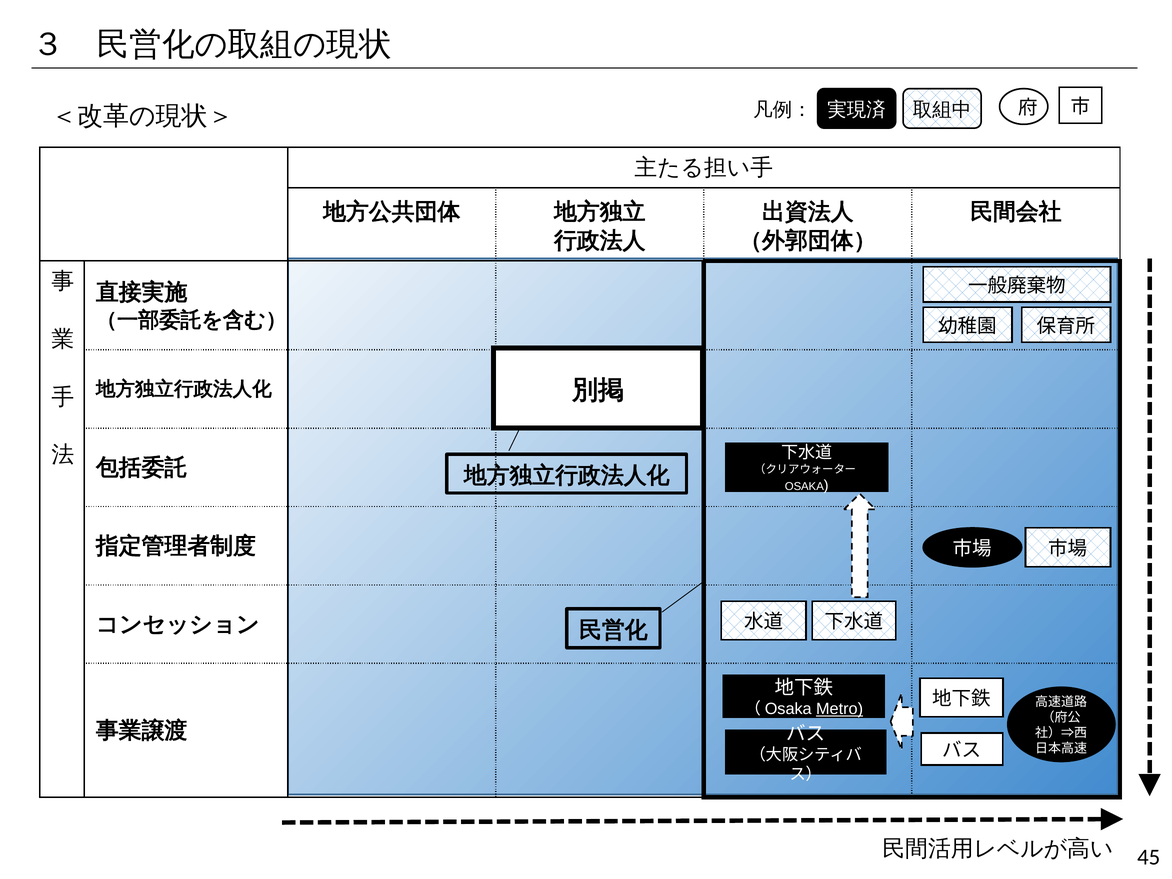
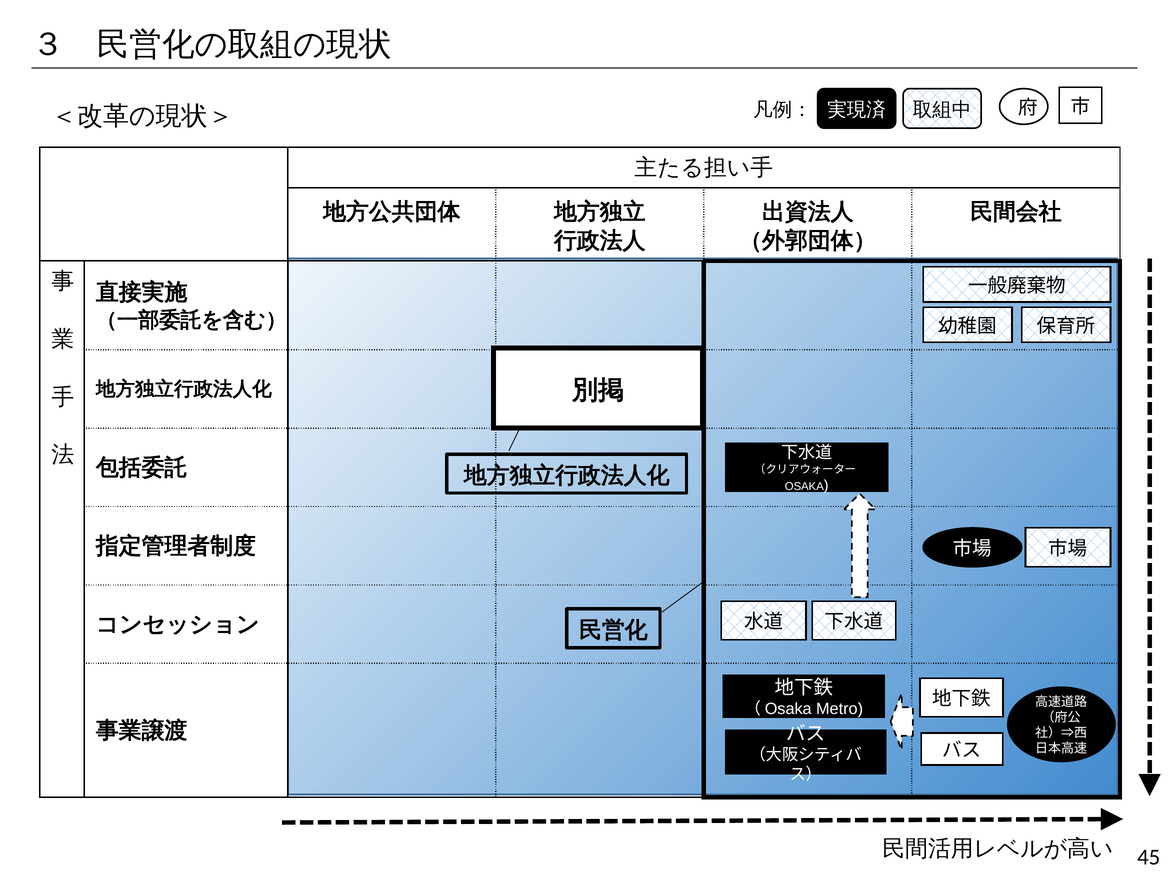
Metro underline: present -> none (840, 709)
